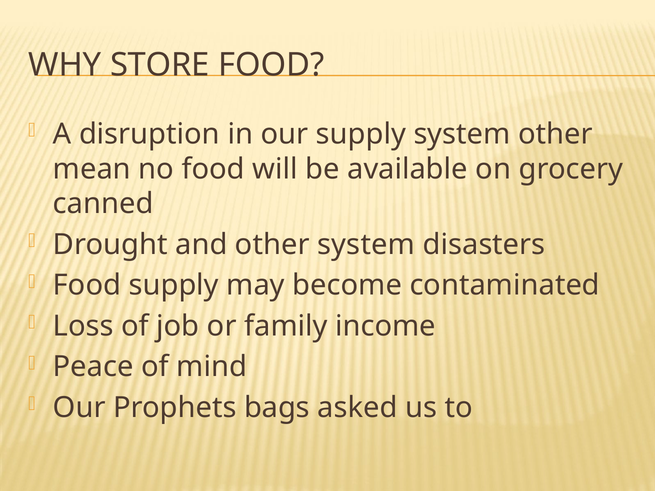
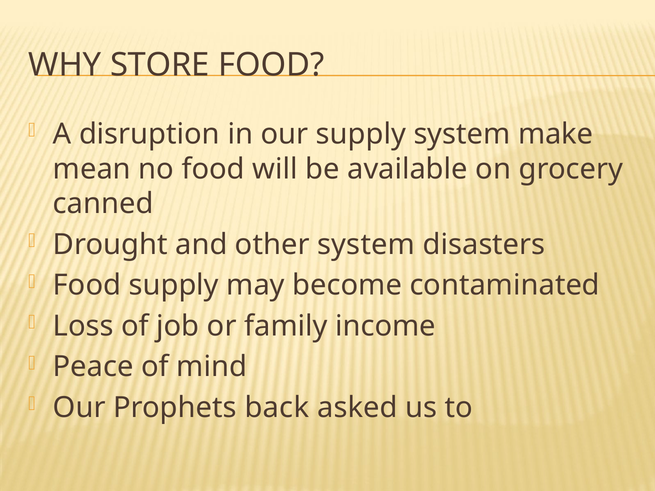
system other: other -> make (556, 134)
bags: bags -> back (277, 408)
